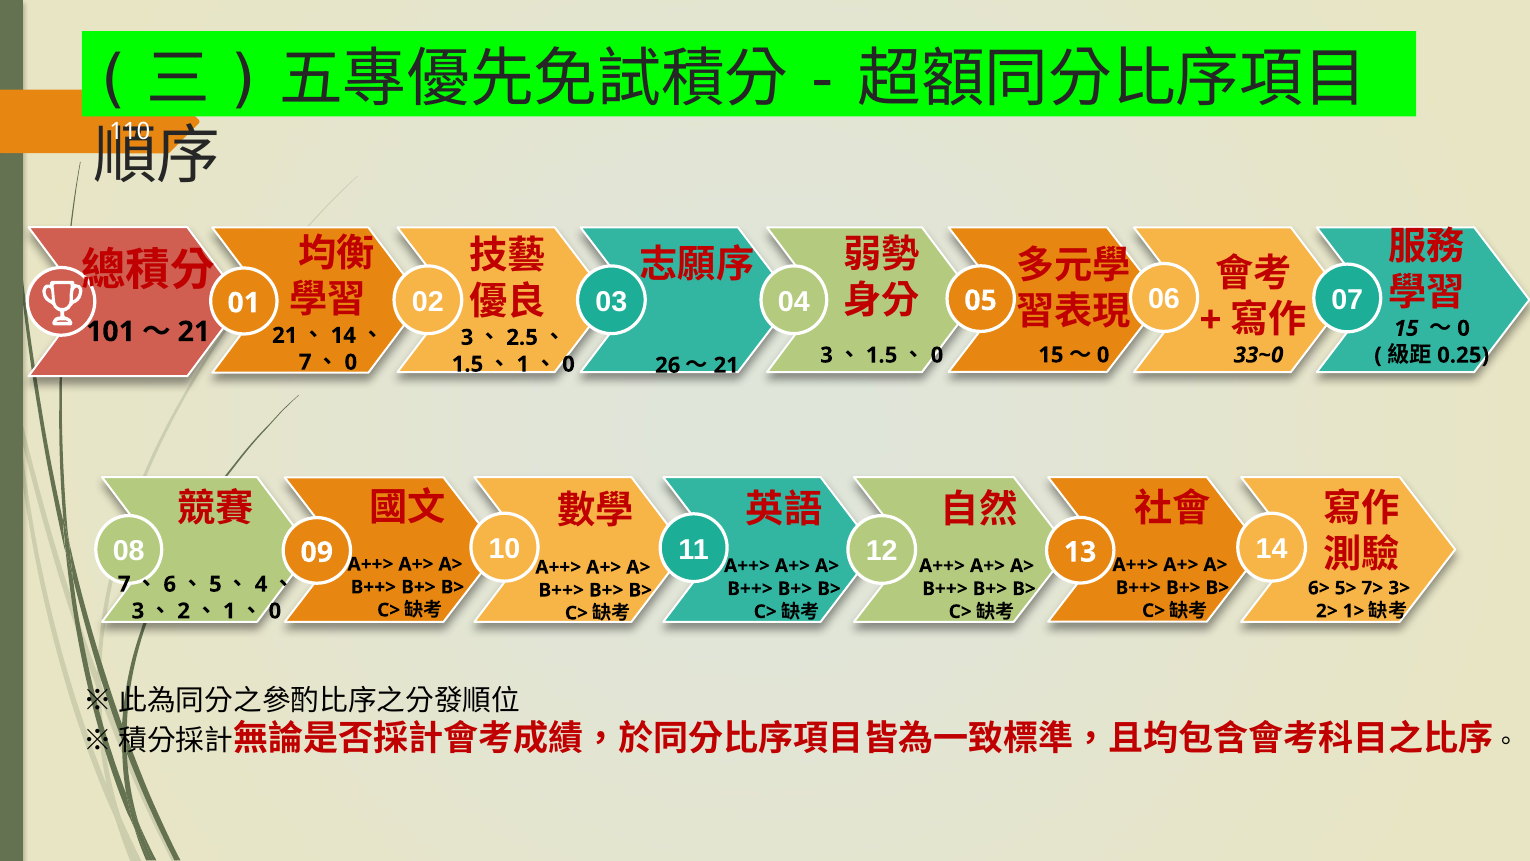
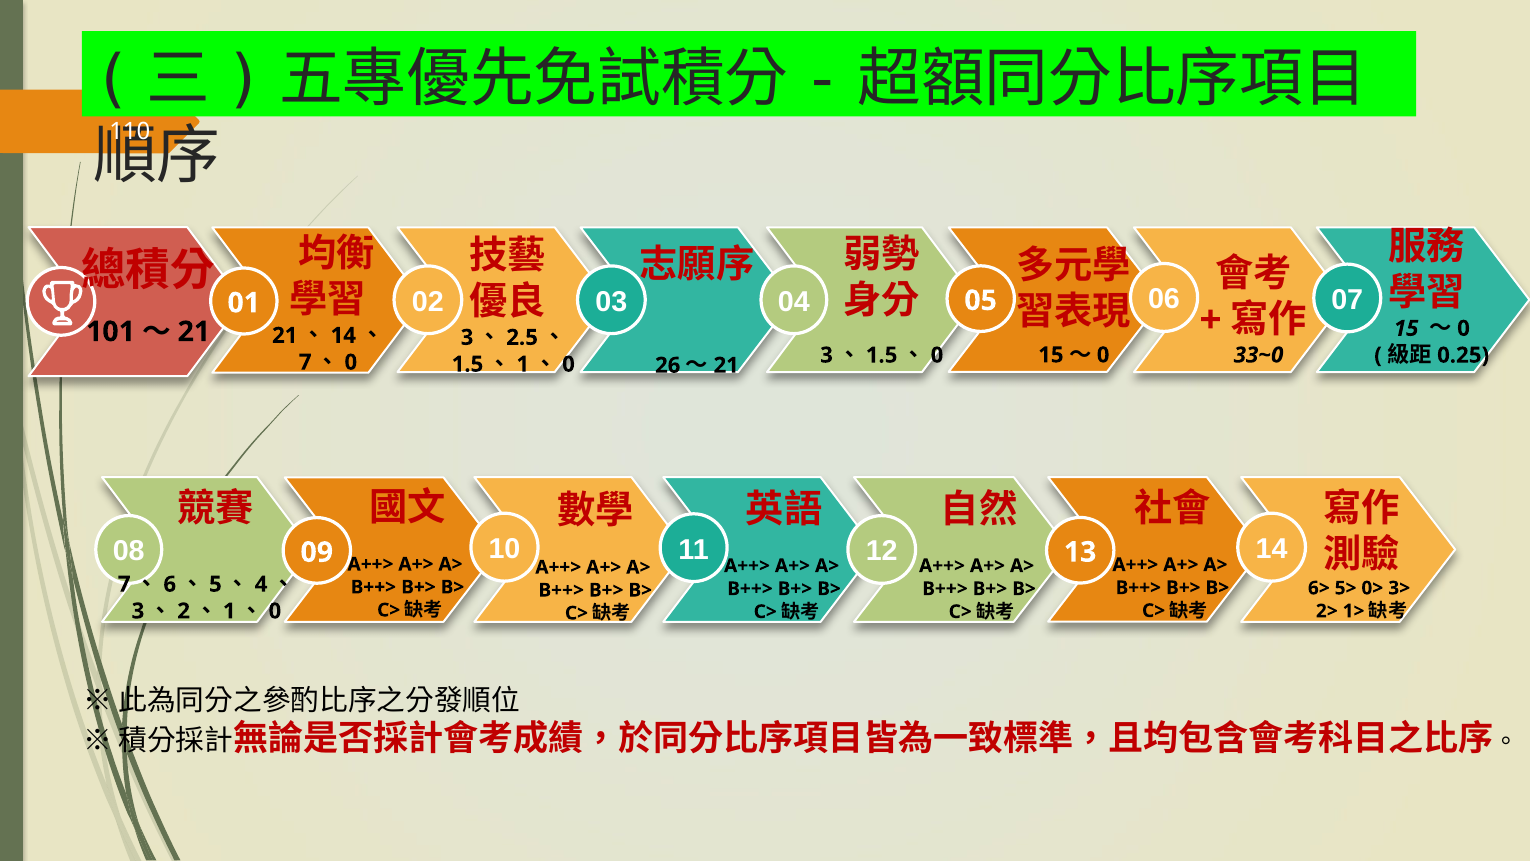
7>: 7> -> 0> (1372, 588)
